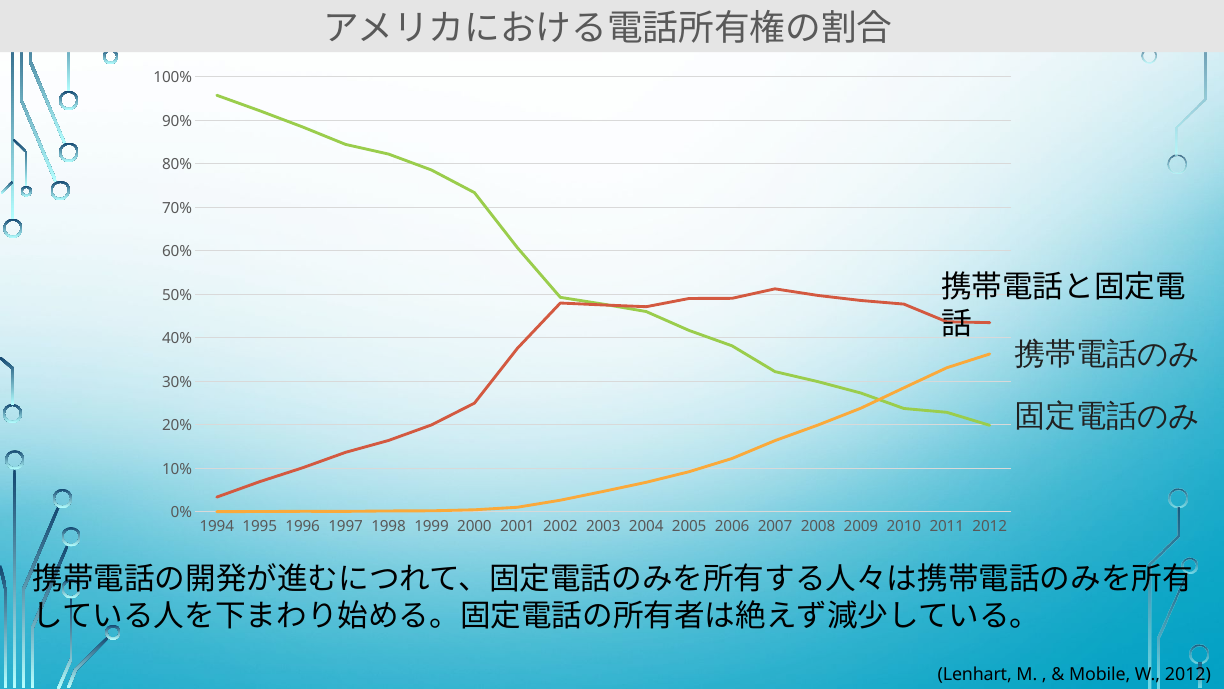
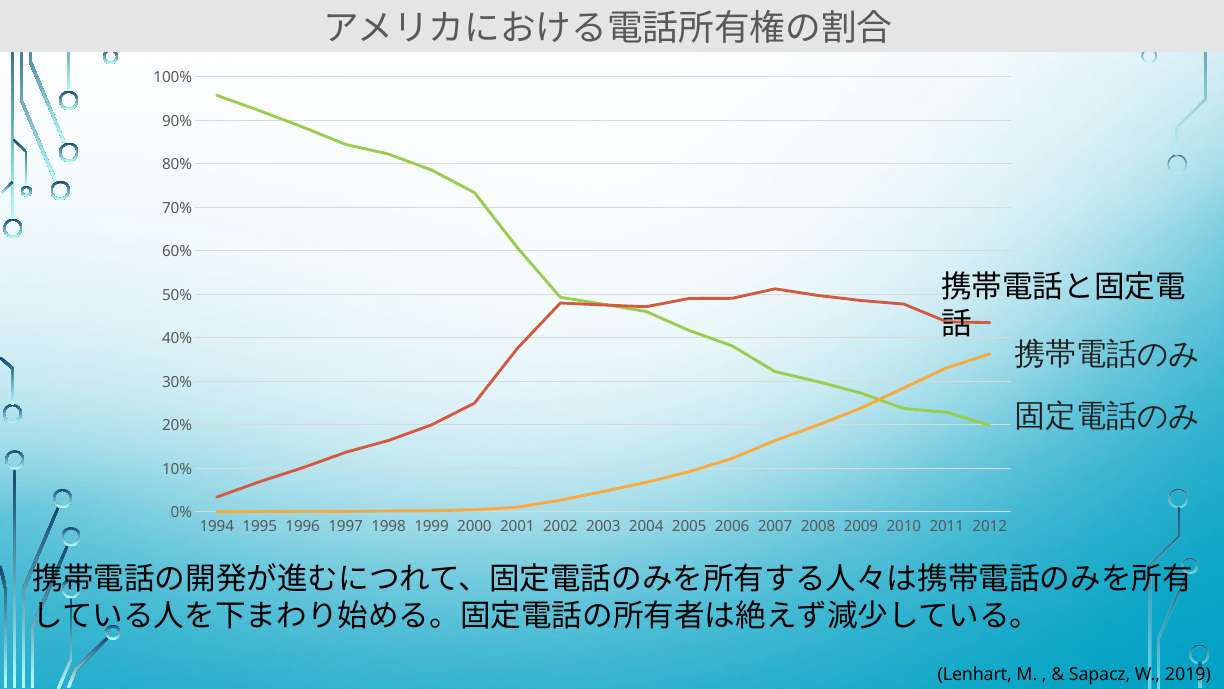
Mobile: Mobile -> Sapacz (1100, 674)
W 2012: 2012 -> 2019 (1188, 674)
